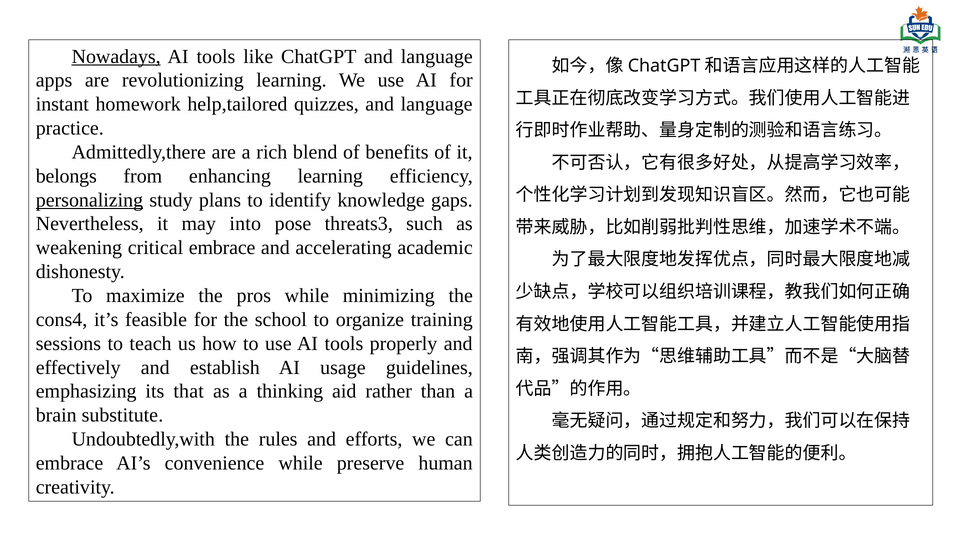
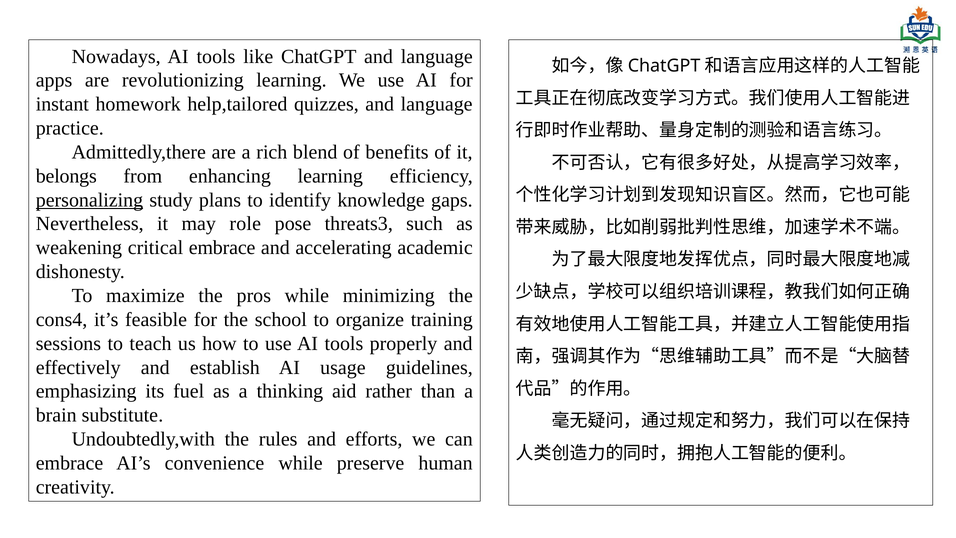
Nowadays underline: present -> none (116, 56)
into: into -> role (245, 224)
that: that -> fuel (189, 391)
